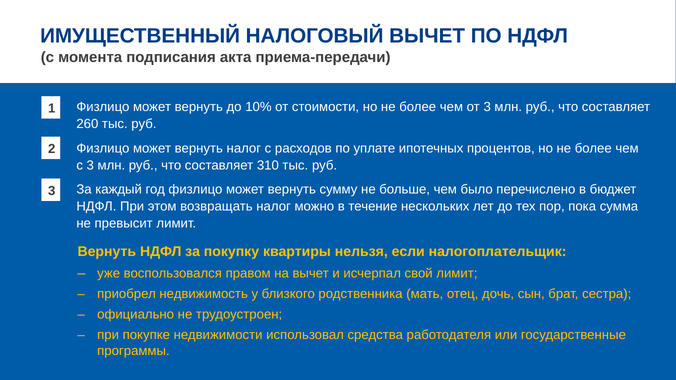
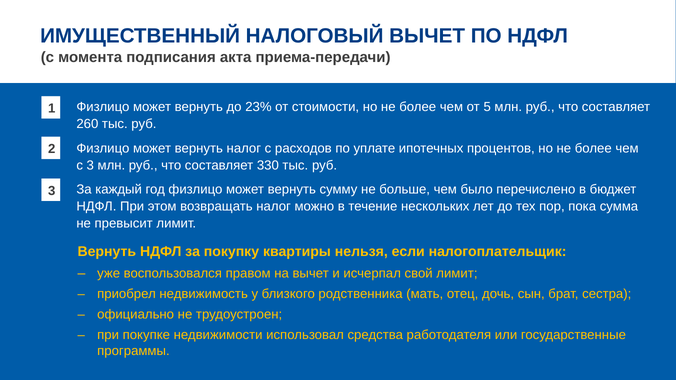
10%: 10% -> 23% (258, 107)
от 3: 3 -> 5 (487, 107)
310: 310 -> 330 (268, 165)
